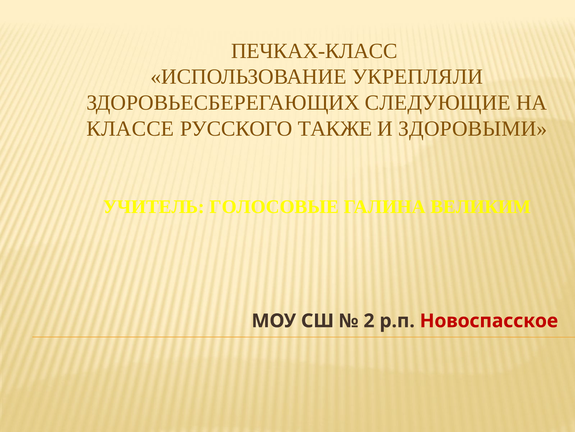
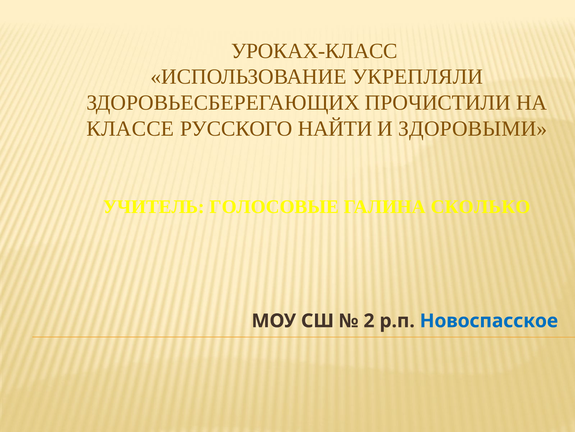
ПЕЧКАХ-КЛАСС: ПЕЧКАХ-КЛАСС -> УРОКАХ-КЛАСС (314, 51)
СЛЕДУЮЩИЕ: СЛЕДУЮЩИЕ -> ПРОЧИСТИЛИ (438, 103)
ТАКЖЕ: ТАКЖЕ -> НАЙТИ (335, 129)
ВЕЛИКИМ: ВЕЛИКИМ -> СКОЛЬКО (481, 206)
Новоспасское colour: red -> blue (489, 320)
